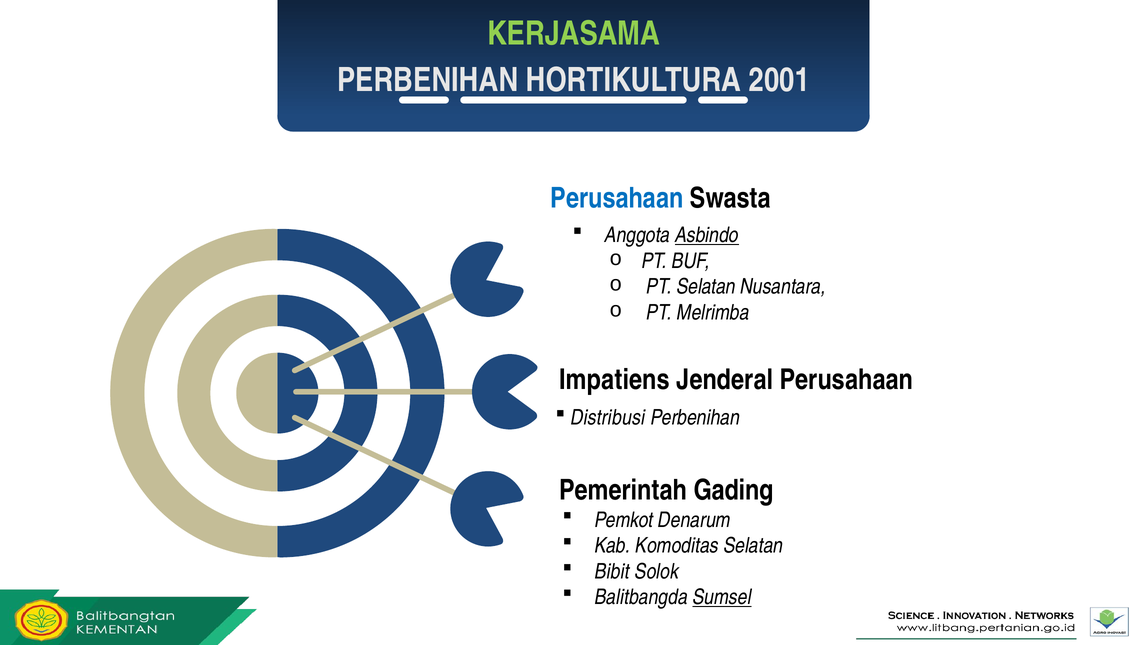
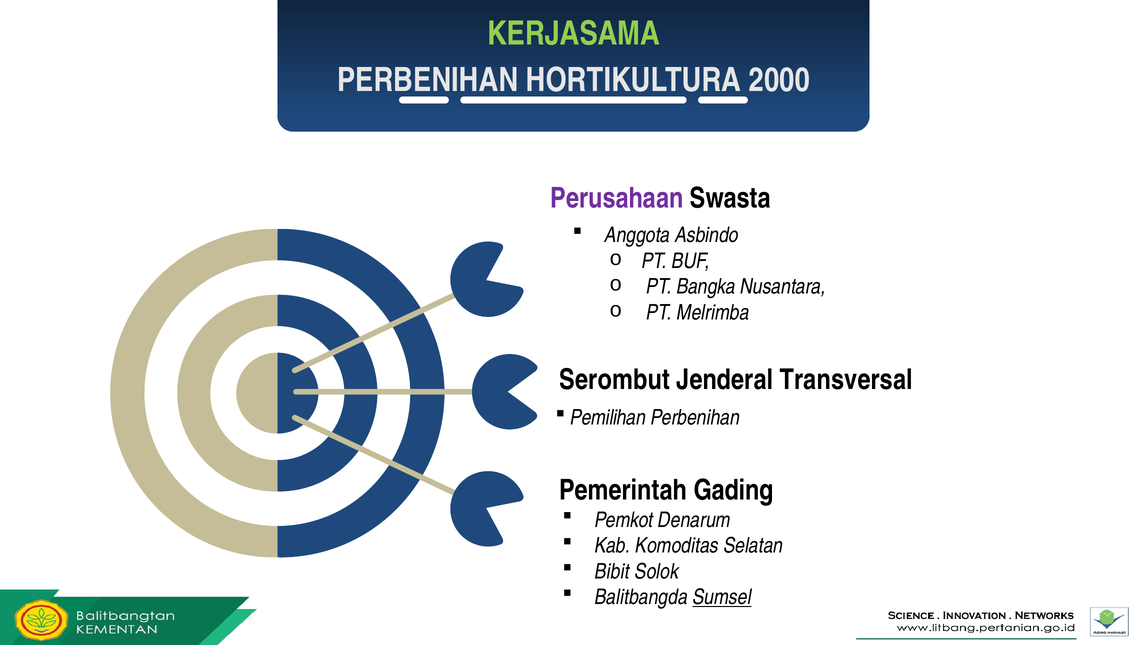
2001: 2001 -> 2000 (779, 80)
Perusahaan colour: blue -> purple (617, 199)
Asbindo underline: present -> none (707, 235)
PT Selatan: Selatan -> Bangka (706, 287)
Impatiens: Impatiens -> Serombut (615, 380)
Jenderal Perusahaan: Perusahaan -> Transversal (846, 380)
Distribusi: Distribusi -> Pemilihan (608, 418)
